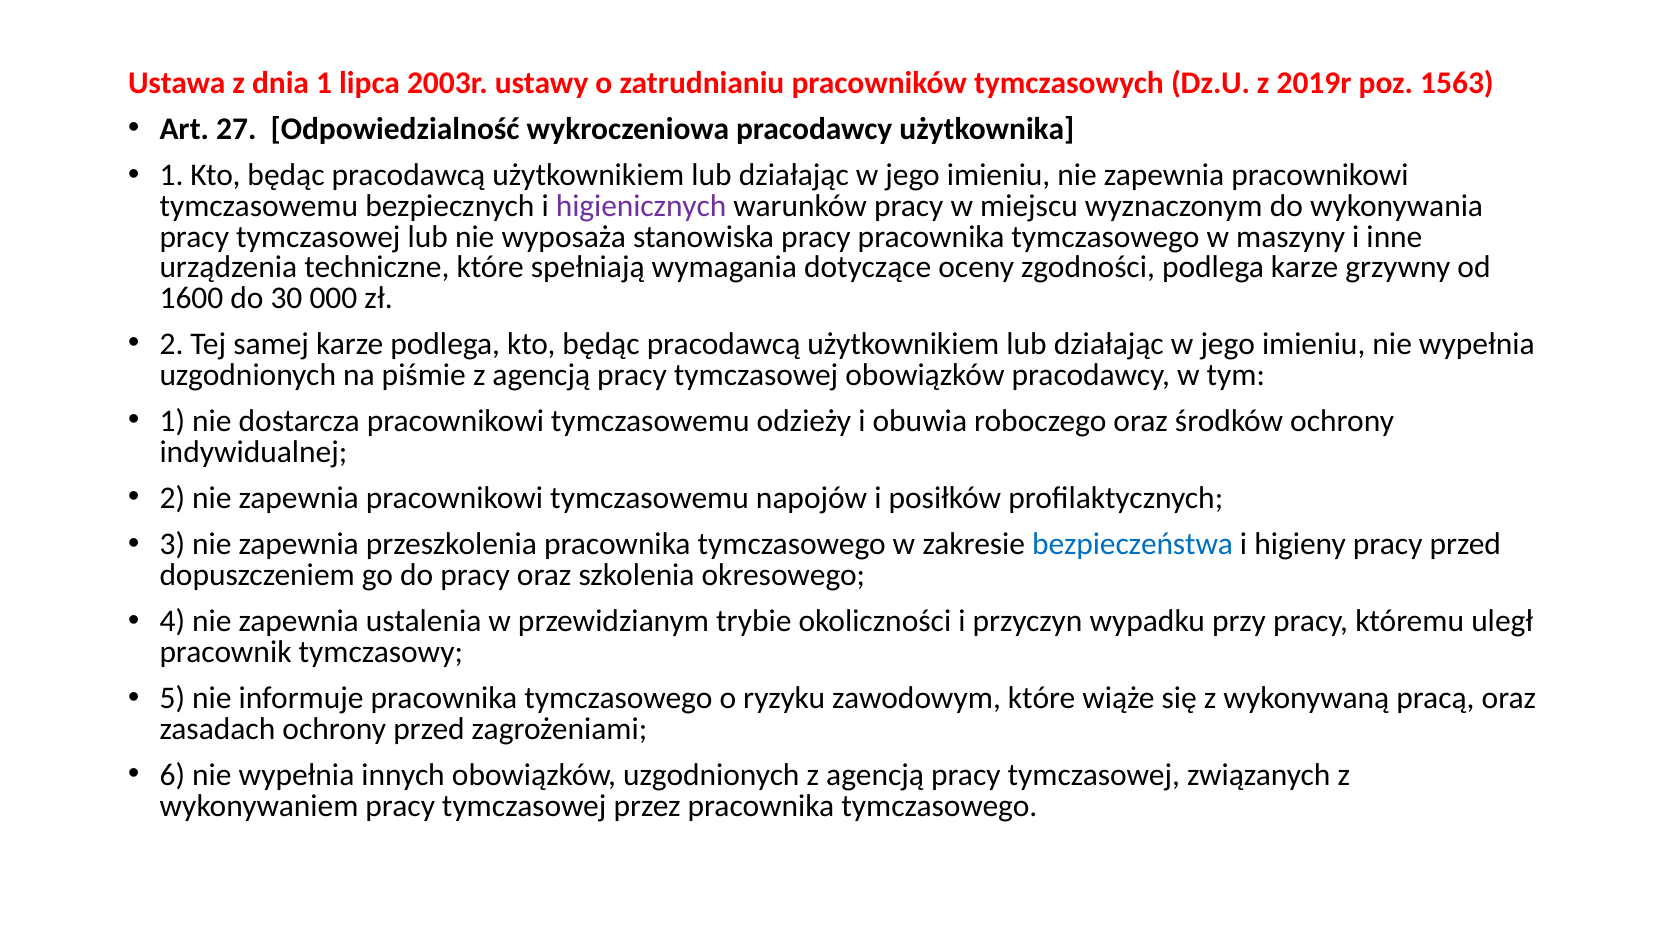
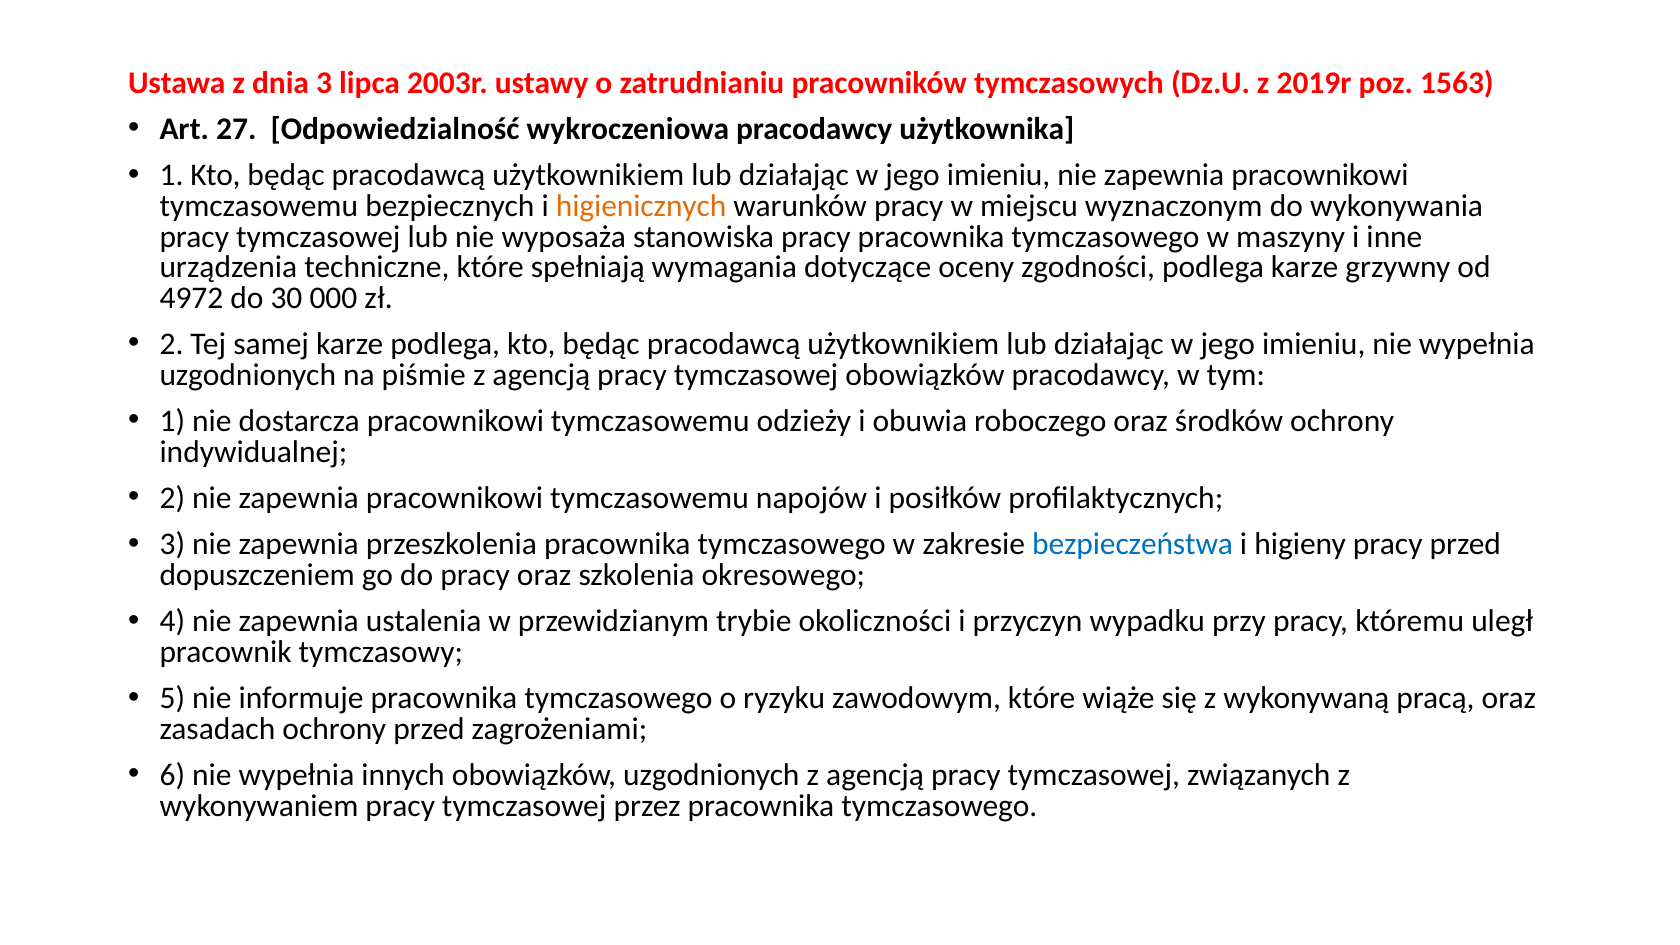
dnia 1: 1 -> 3 (324, 83)
higienicznych colour: purple -> orange (641, 206)
1600: 1600 -> 4972 (191, 298)
